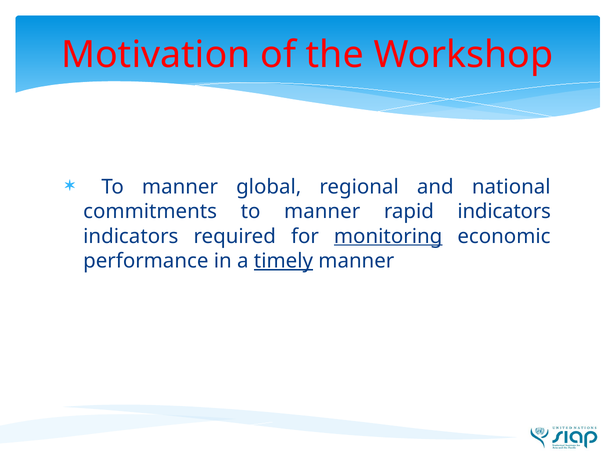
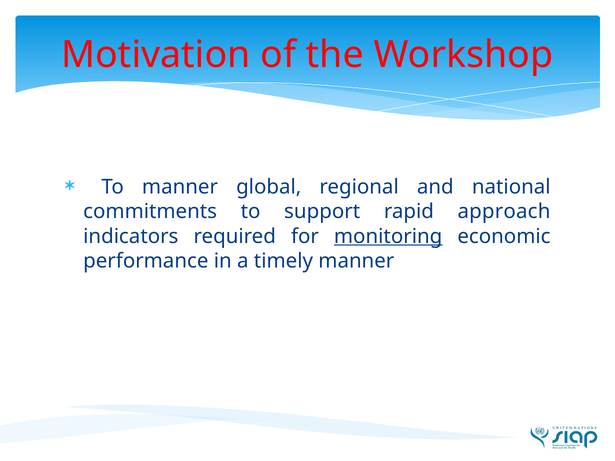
commitments to manner: manner -> support (322, 212)
rapid indicators: indicators -> approach (504, 212)
timely underline: present -> none (283, 261)
